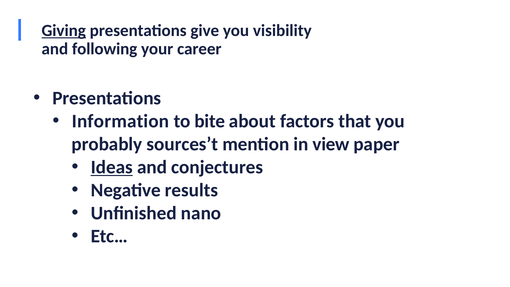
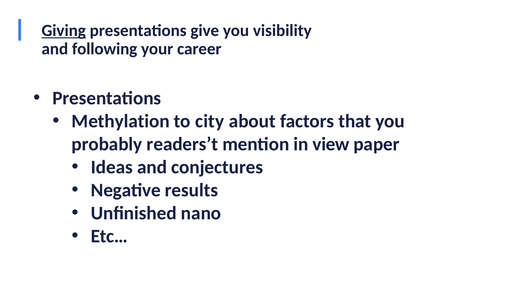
Information: Information -> Methylation (121, 121)
bite: bite -> city (210, 121)
sources’t: sources’t -> readers’t (182, 144)
Ideas underline: present -> none (112, 167)
